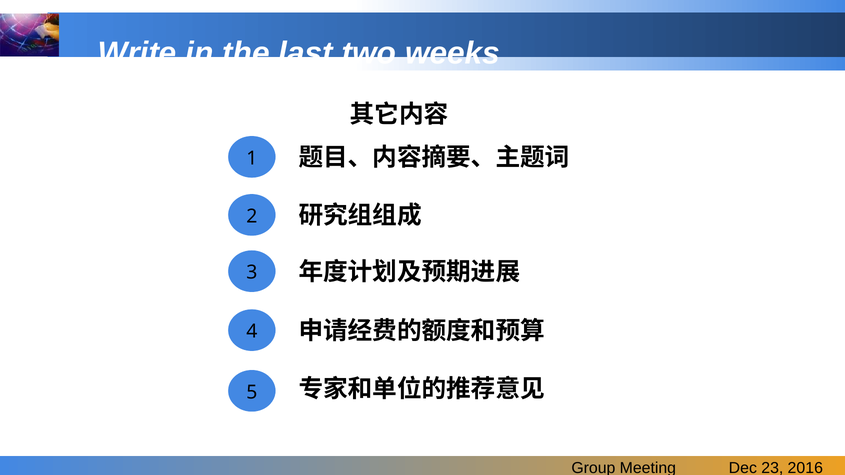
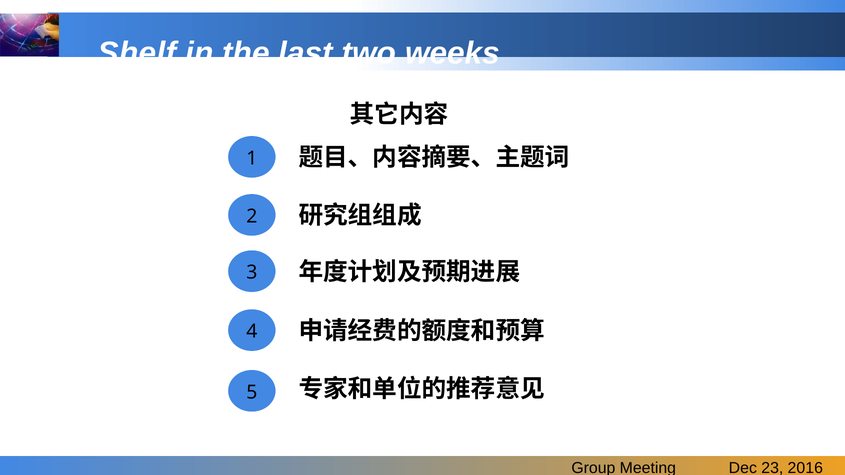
Write: Write -> Shelf (137, 53)
